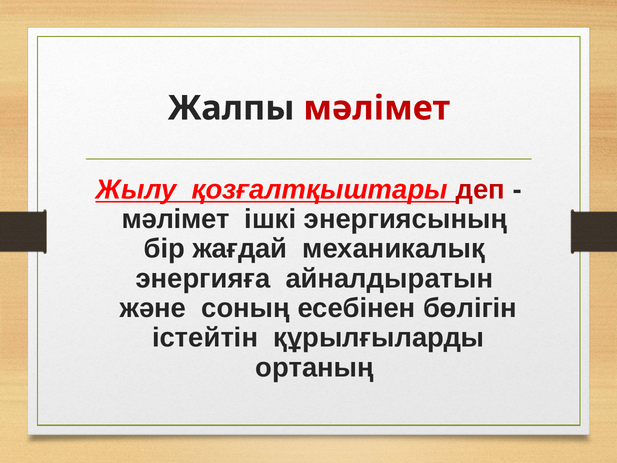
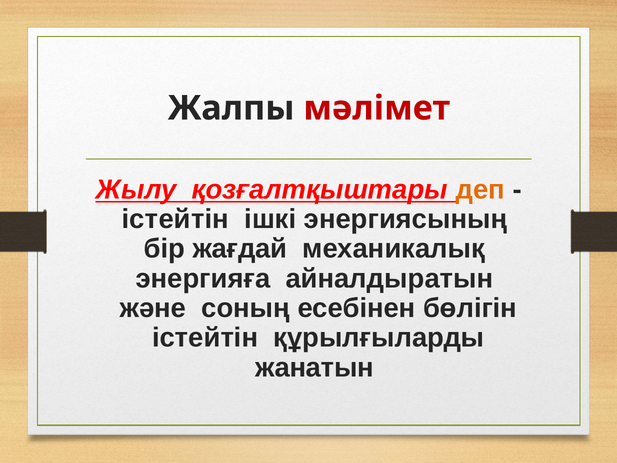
деп colour: red -> orange (480, 189)
мәлімет: мәлімет -> істейтін (175, 219)
ортаның: ортаның -> жанатын (315, 367)
